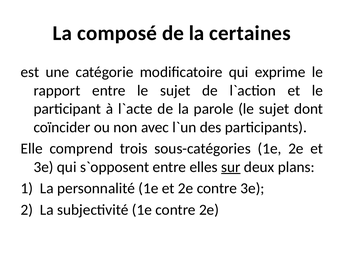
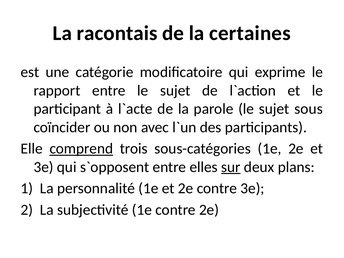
composé: composé -> racontais (117, 33)
dont: dont -> sous (309, 109)
comprend underline: none -> present (81, 149)
